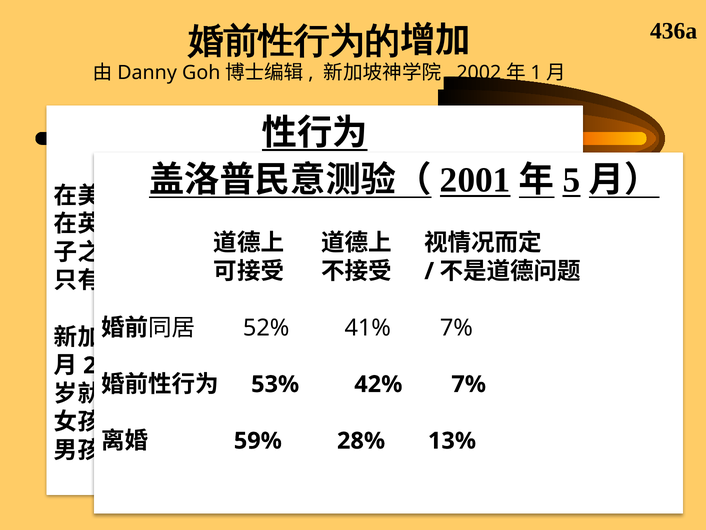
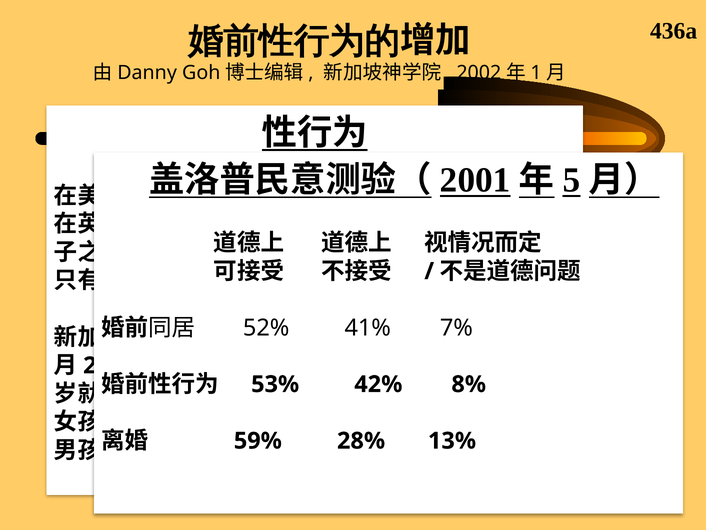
42% 7%: 7% -> 8% (469, 384)
